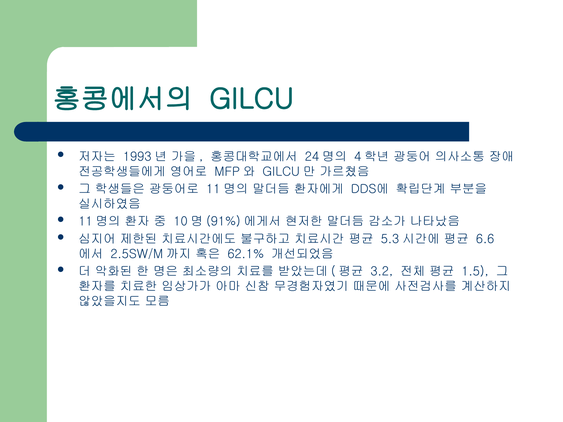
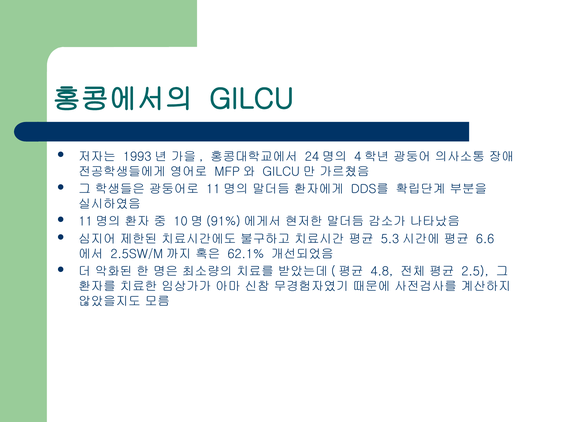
DDS에: DDS에 -> DDS를 (370, 189)
3.2: 3.2 -> 4.8 (382, 272)
1.5: 1.5 -> 2.5 (475, 272)
